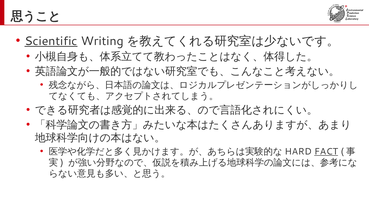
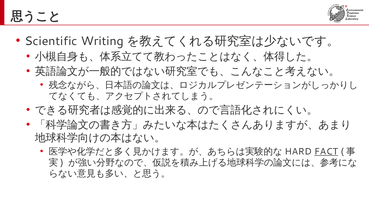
Scientific underline: present -> none (51, 41)
